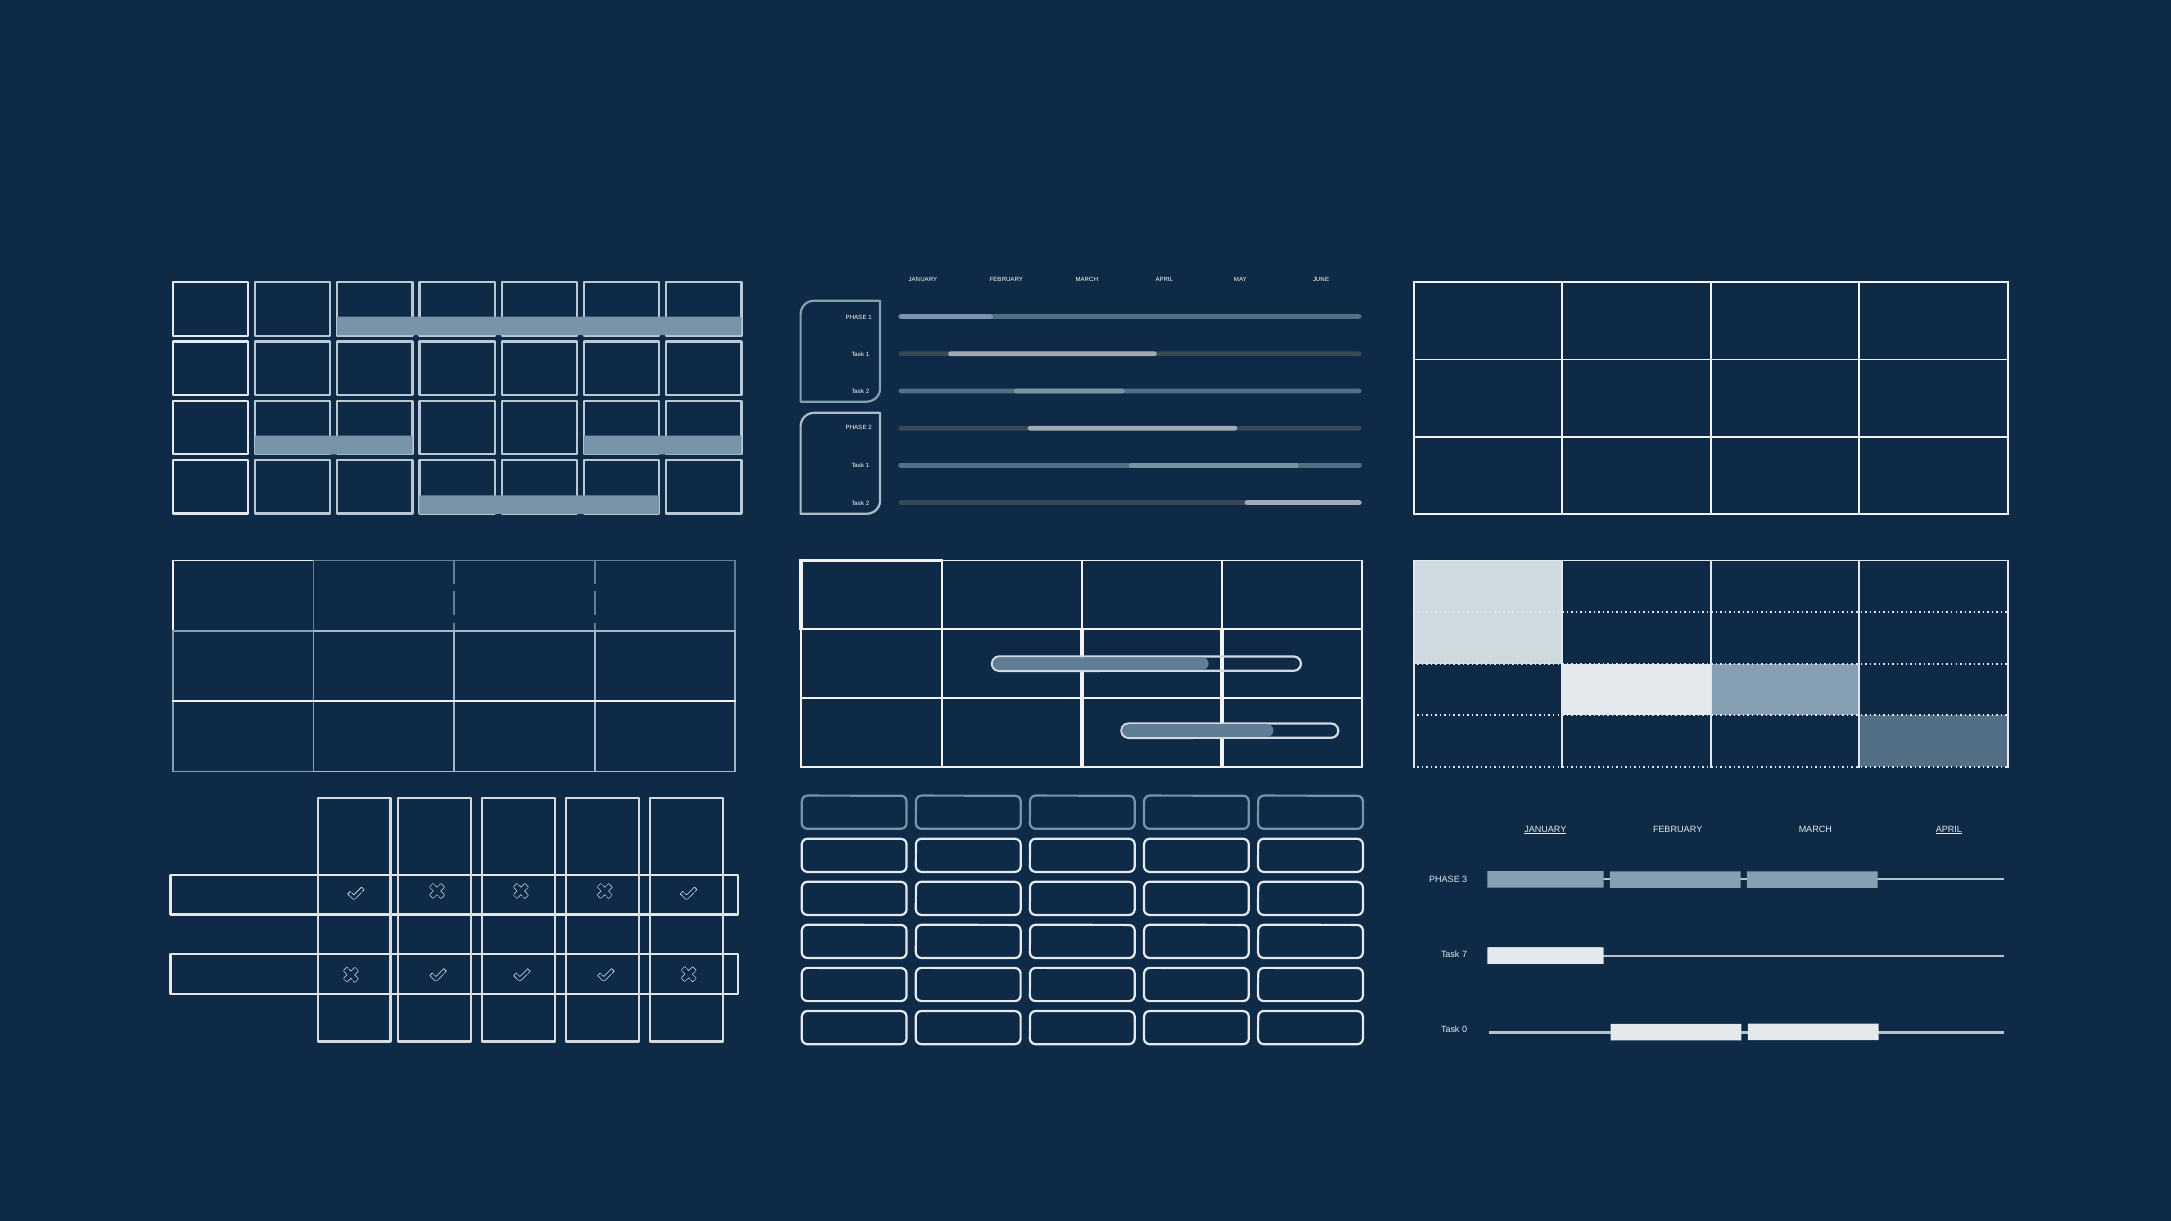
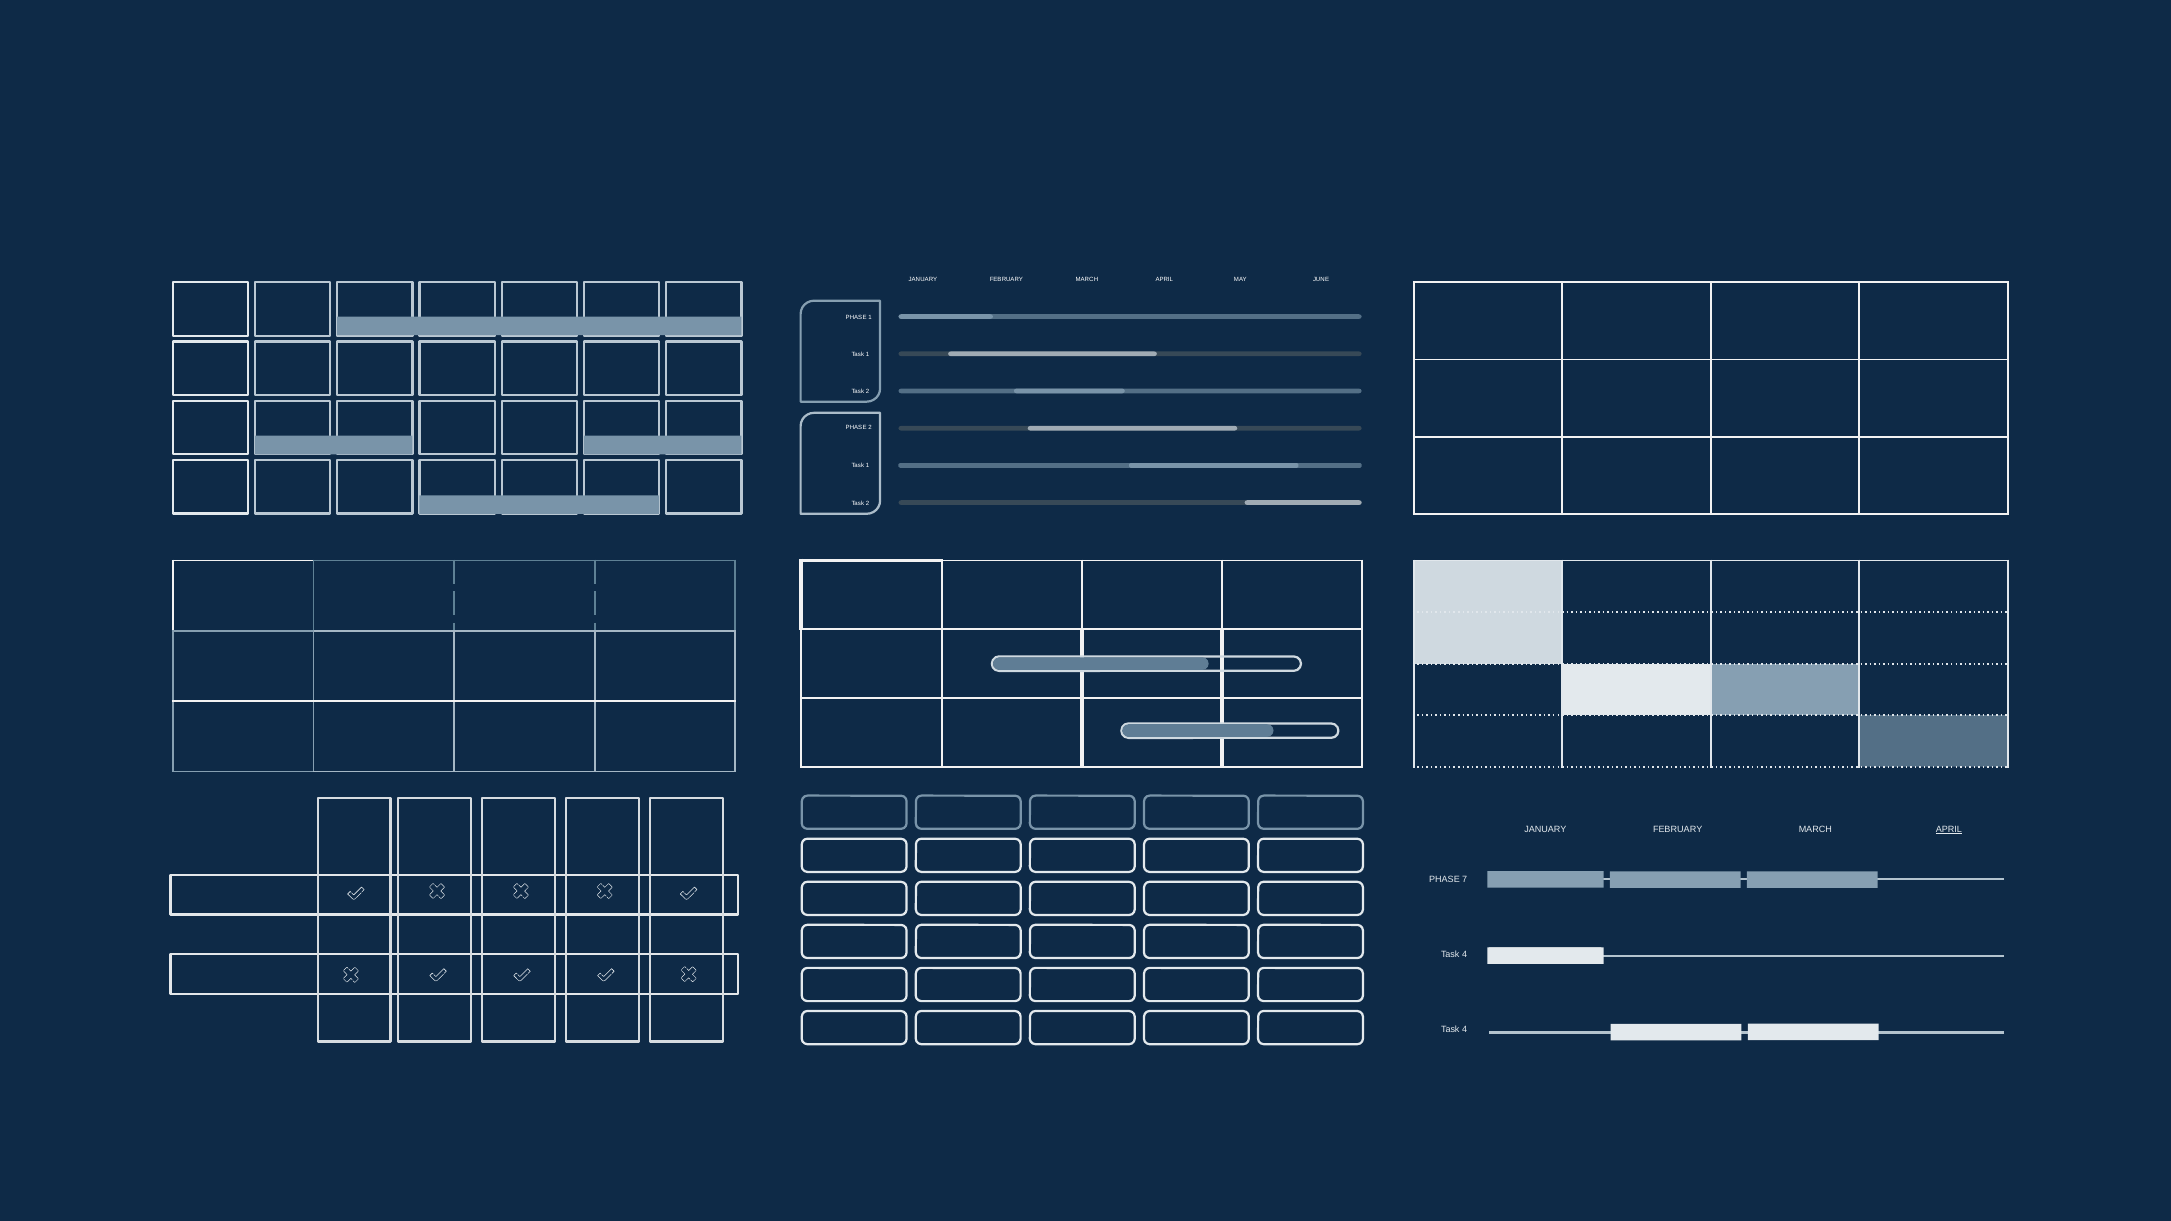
JANUARY underline: present -> none (1545, 830)
3: 3 -> 7 (1465, 880)
7: 7 -> 4 (1465, 955)
0: 0 -> 4 (1465, 1030)
